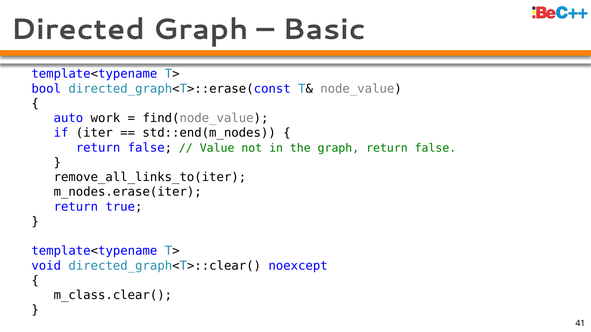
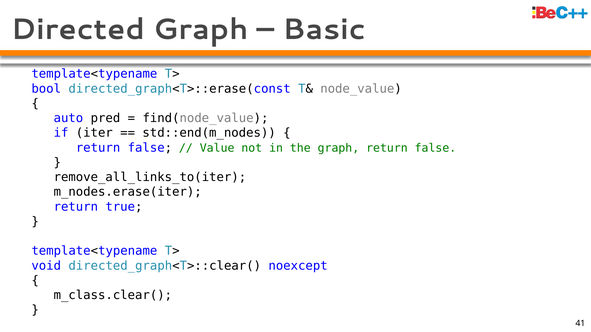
work: work -> pred (105, 118)
